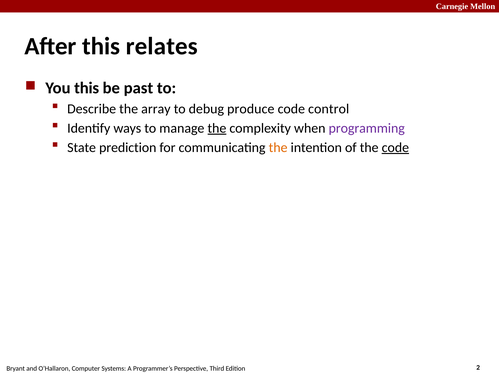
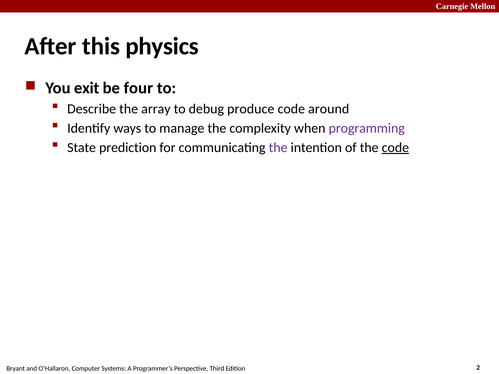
relates: relates -> physics (162, 46)
You this: this -> exit (87, 88)
past: past -> four (138, 88)
control: control -> around (329, 109)
the underline: present -> none (217, 128)
the colour: orange -> purple (278, 148)
